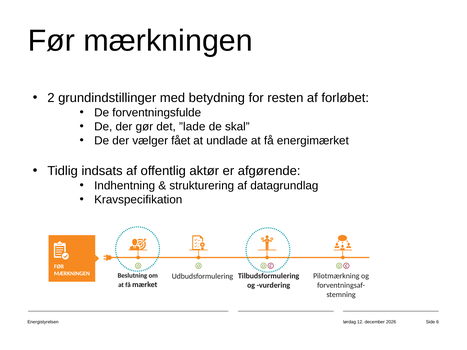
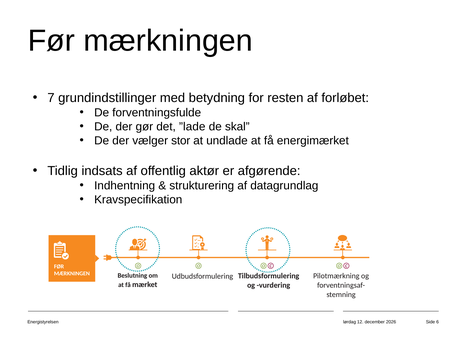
2: 2 -> 7 (51, 98)
fået: fået -> stor (181, 141)
